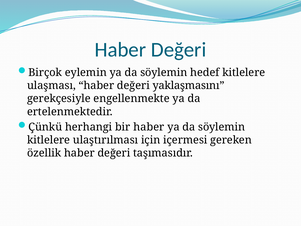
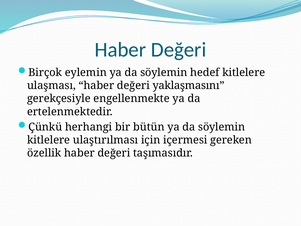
bir haber: haber -> bütün (149, 127)
